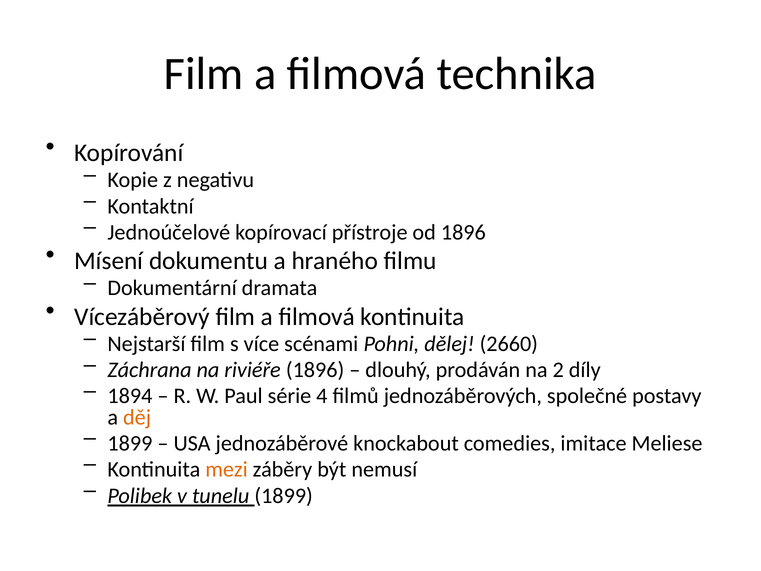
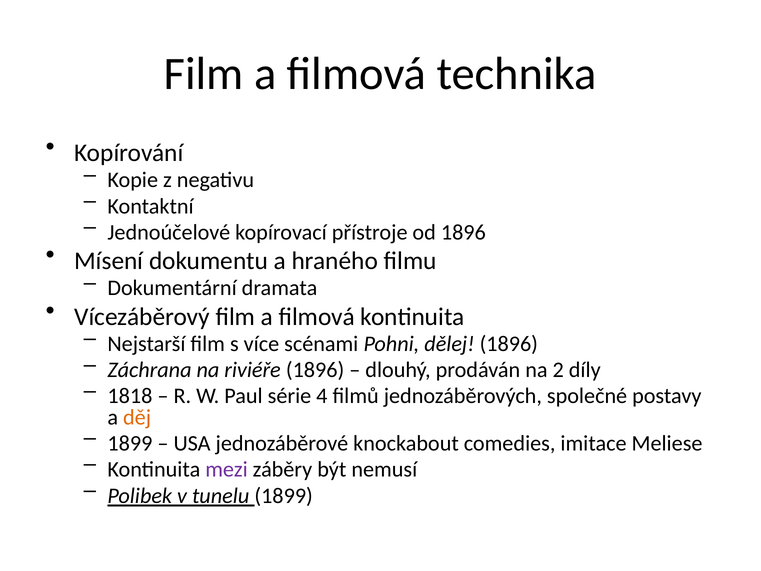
dělej 2660: 2660 -> 1896 (509, 344)
1894: 1894 -> 1818 (130, 396)
mezi colour: orange -> purple (227, 469)
